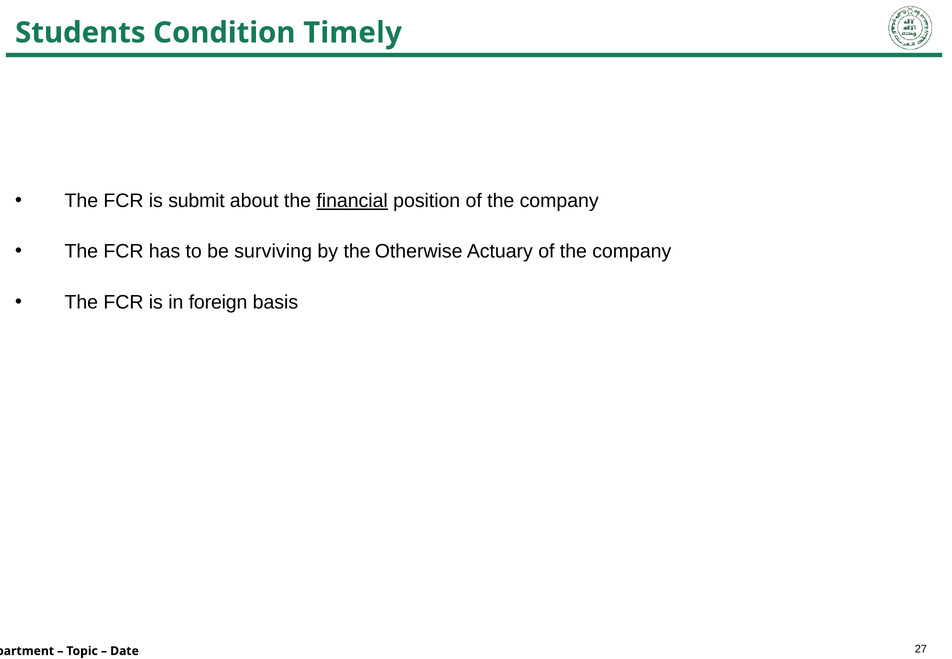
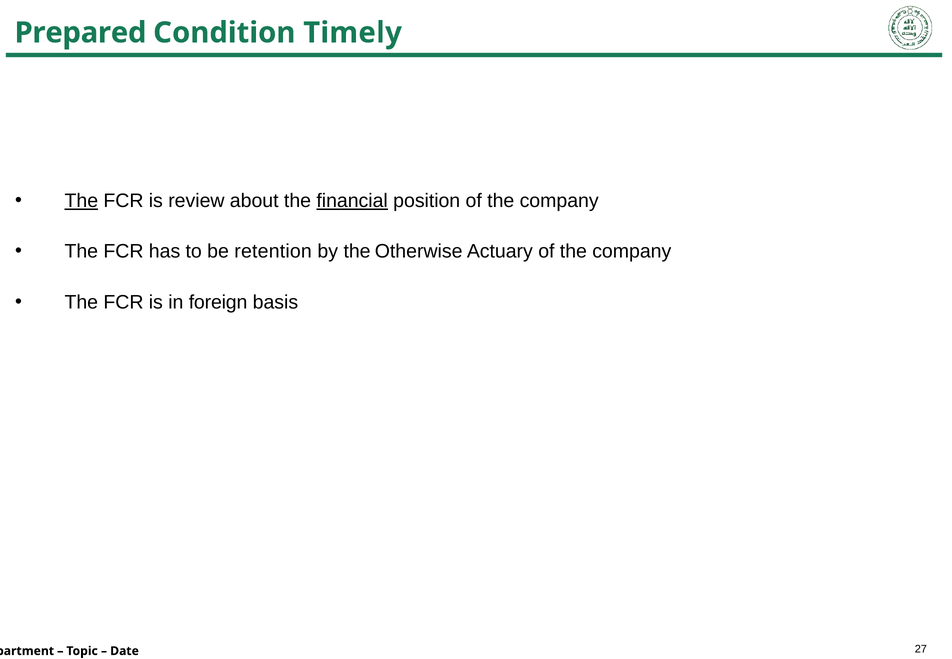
Students: Students -> Prepared (81, 33)
The underline: none -> present (81, 201)
submit: submit -> review (196, 201)
surviving: surviving -> retention (273, 252)
